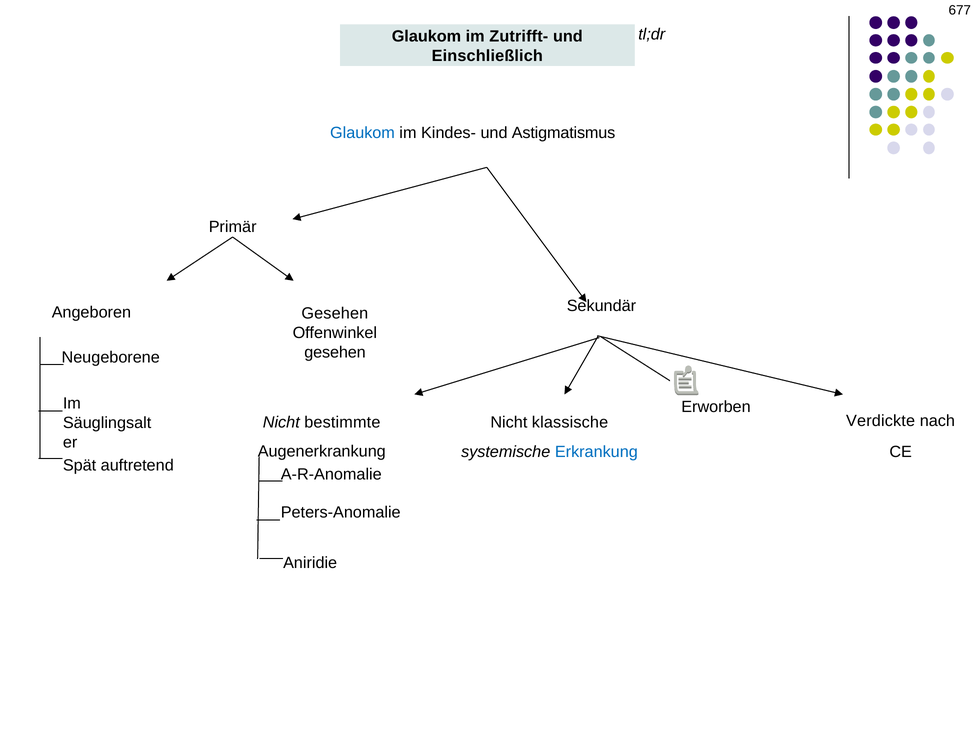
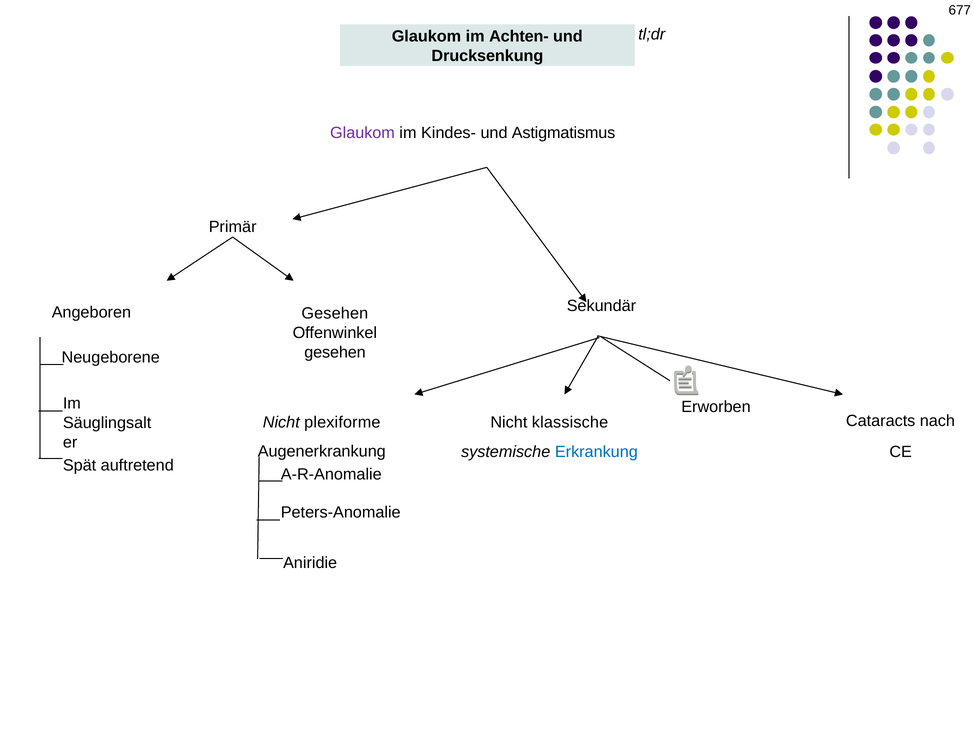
Zutrifft-: Zutrifft- -> Achten- (519, 37)
Einschließlich: Einschließlich -> Drucksenkung (487, 56)
Glaukom colour: blue -> purple (362, 133)
Verdickte: Verdickte -> Cataracts (881, 421)
bestimmte: bestimmte -> plexiforme (342, 422)
